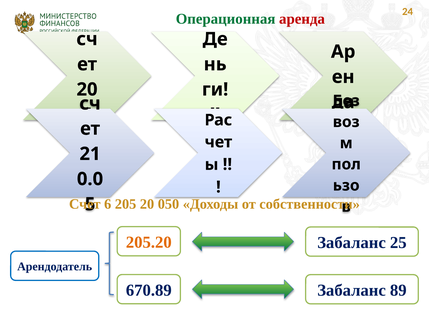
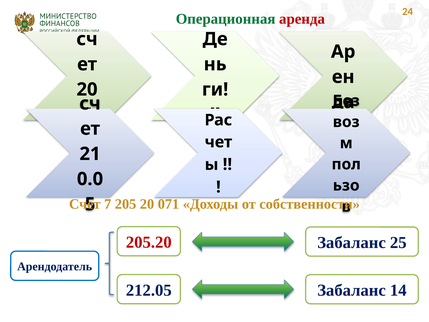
6: 6 -> 7 (108, 204)
050: 050 -> 071 (168, 204)
205.20 colour: orange -> red (149, 242)
670.89: 670.89 -> 212.05 (149, 290)
89: 89 -> 14 (398, 290)
